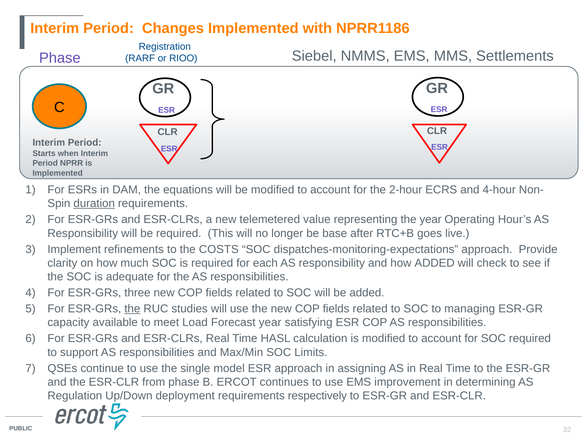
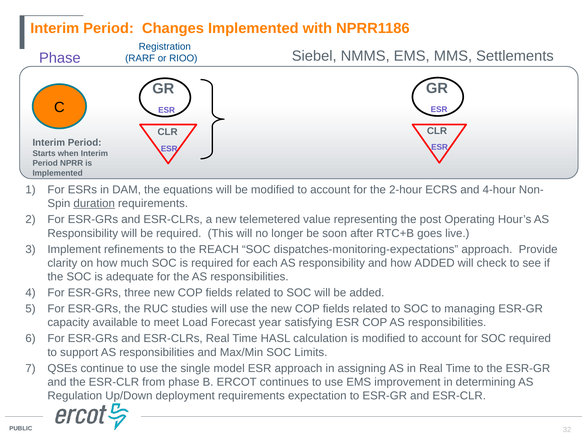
the year: year -> post (430, 220)
base: base -> soon (335, 233)
COSTS: COSTS -> REACH (219, 249)
the underline: present -> none (132, 309)
respectively: respectively -> expectation (317, 396)
